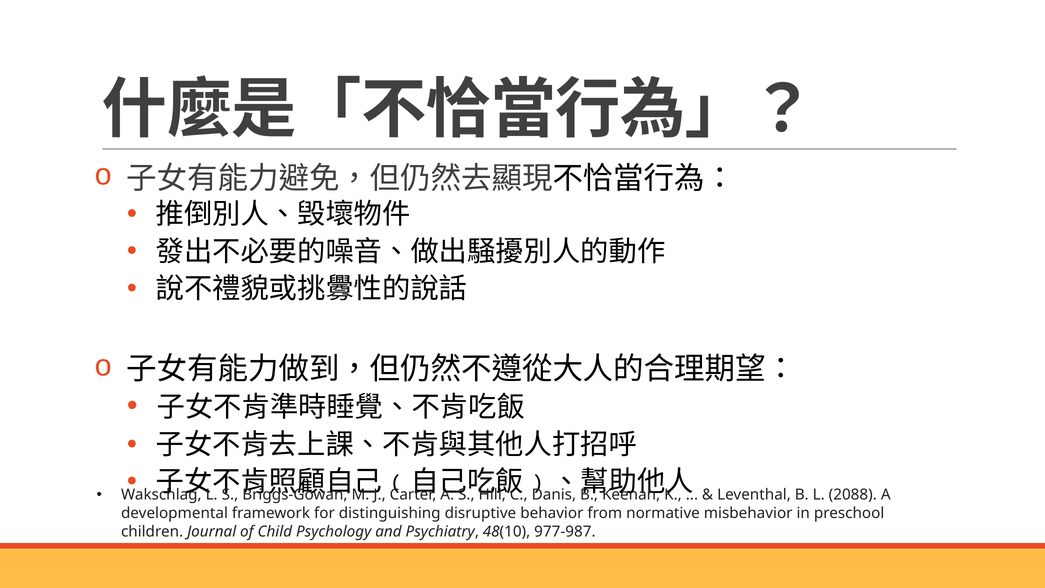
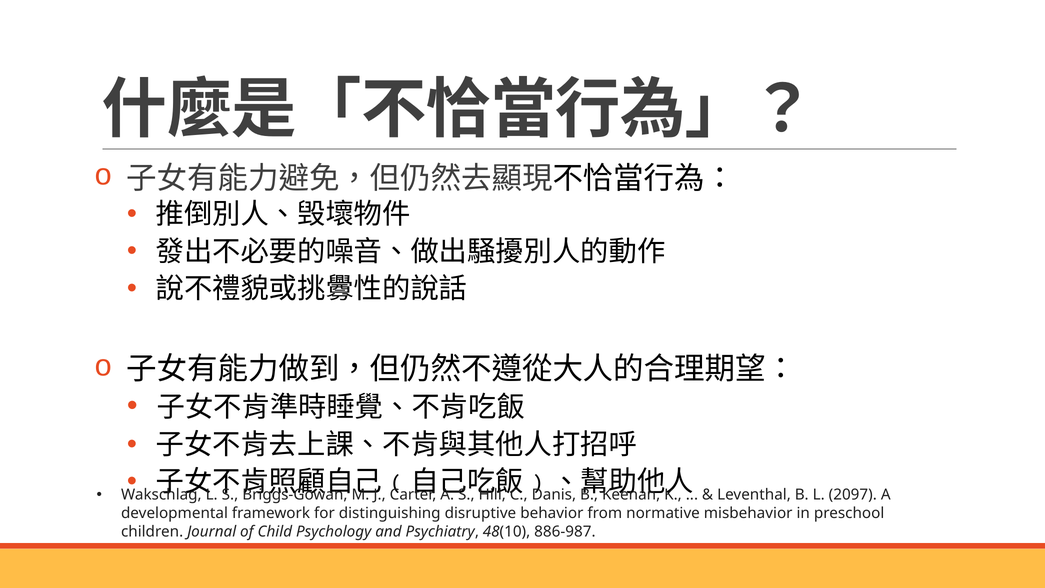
2088: 2088 -> 2097 (853, 495)
977-987: 977-987 -> 886-987 (565, 531)
